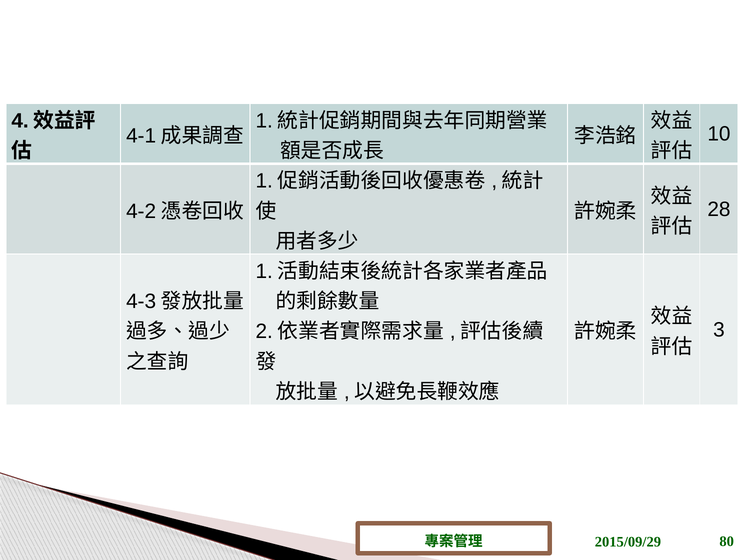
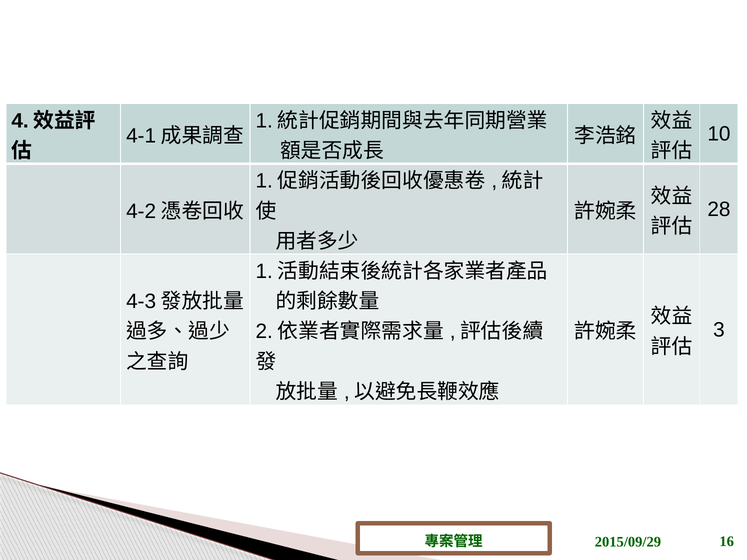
80: 80 -> 16 (727, 542)
